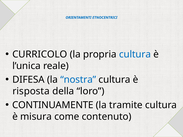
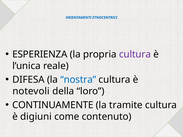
CURRICOLO: CURRICOLO -> ESPERIENZA (40, 54)
cultura colour: blue -> purple (135, 54)
risposta: risposta -> notevoli (31, 91)
misura: misura -> digiuni (36, 117)
